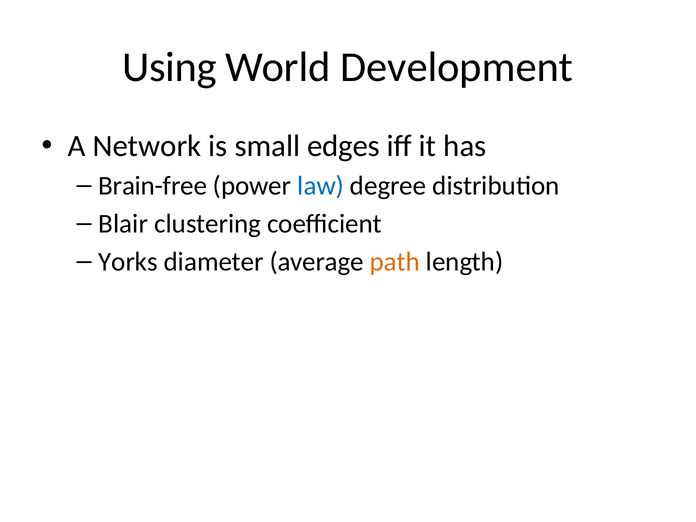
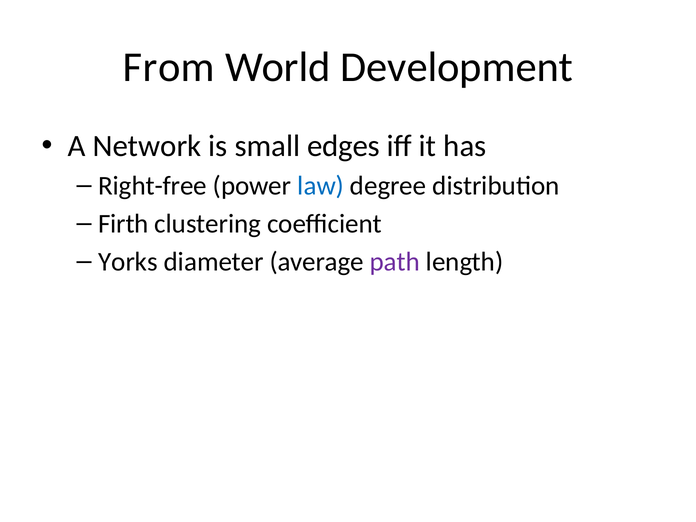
Using: Using -> From (169, 67)
Brain-free: Brain-free -> Right-free (153, 186)
Blair: Blair -> Firth (123, 224)
path colour: orange -> purple (395, 262)
